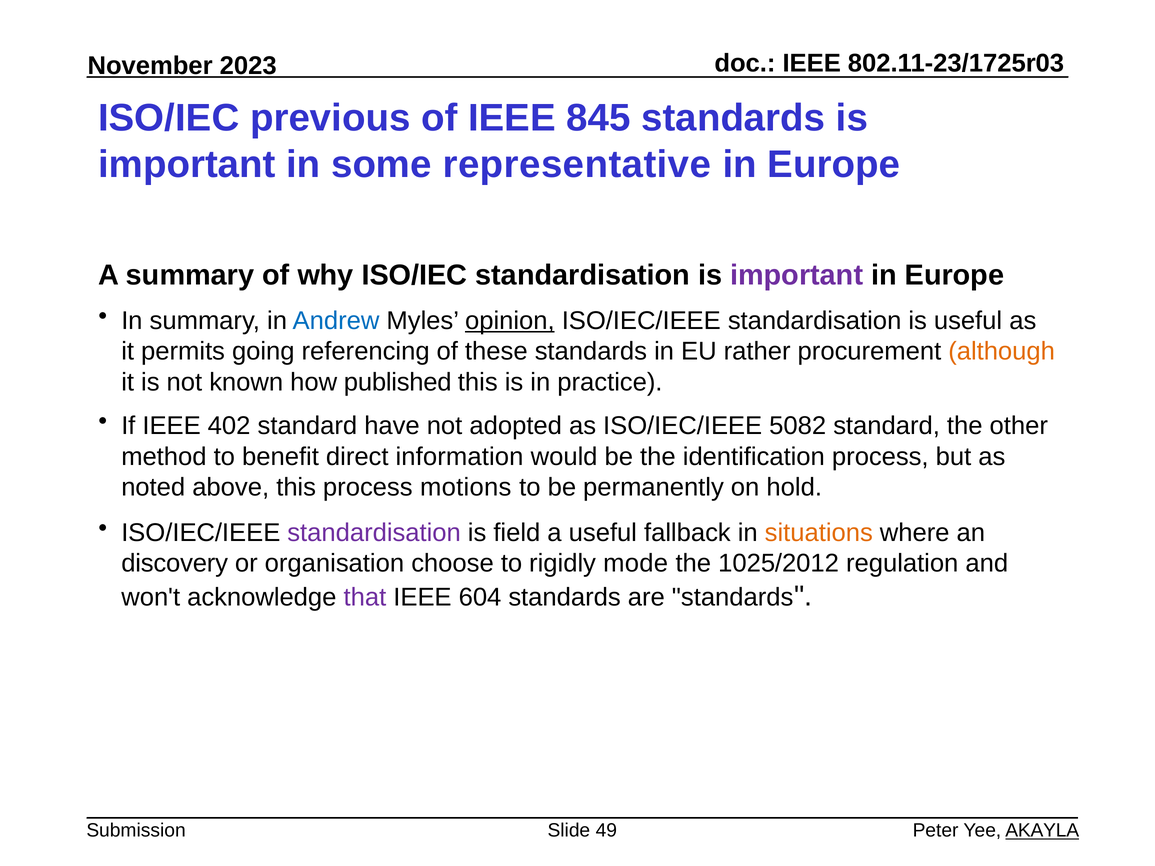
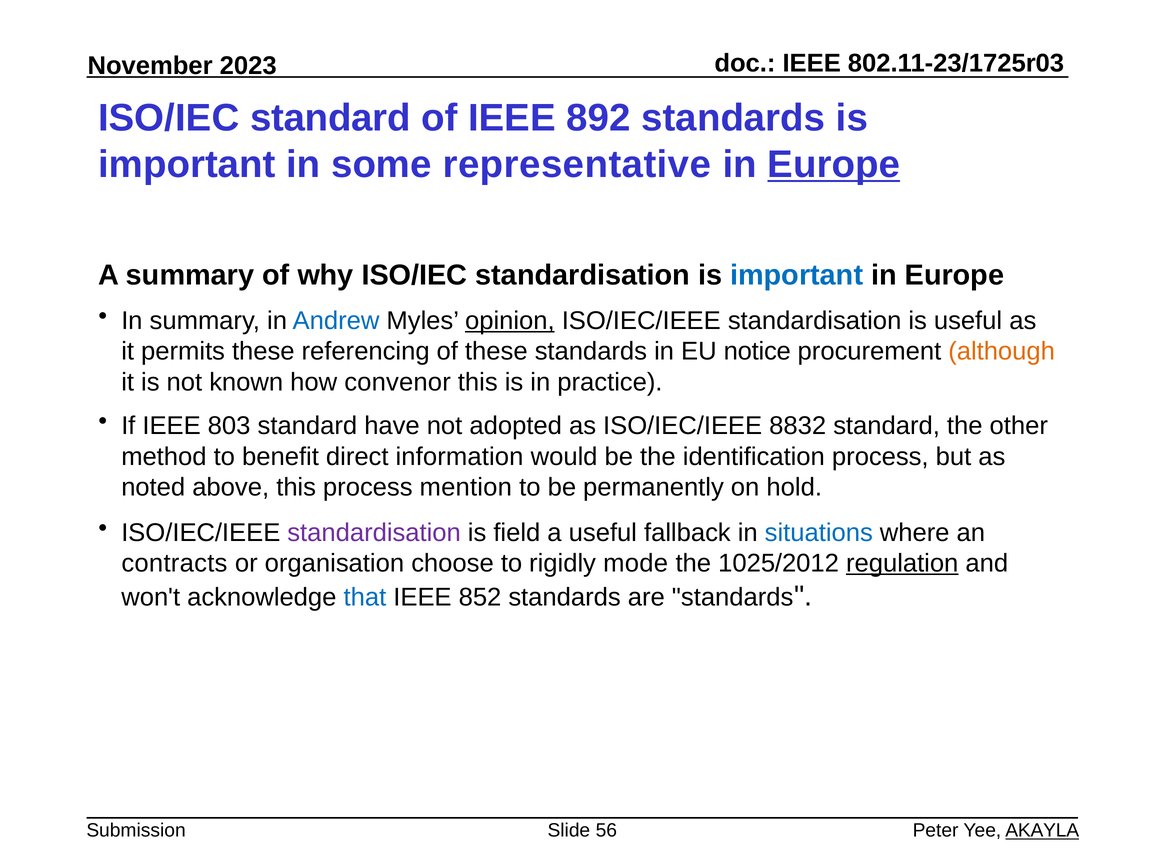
ISO/IEC previous: previous -> standard (330, 118)
845: 845 -> 892 (599, 118)
Europe underline: none -> present (834, 164)
important colour: purple -> blue (797, 275)
permits going: going -> these (263, 351)
rather: rather -> notice (757, 351)
published: published -> convenor (398, 382)
402: 402 -> 803 (229, 426)
5082: 5082 -> 8832 (798, 426)
motions: motions -> mention (466, 487)
situations colour: orange -> blue (819, 533)
discovery: discovery -> contracts (174, 563)
regulation underline: none -> present (902, 563)
that colour: purple -> blue (365, 598)
604: 604 -> 852 (480, 598)
49: 49 -> 56 (606, 831)
